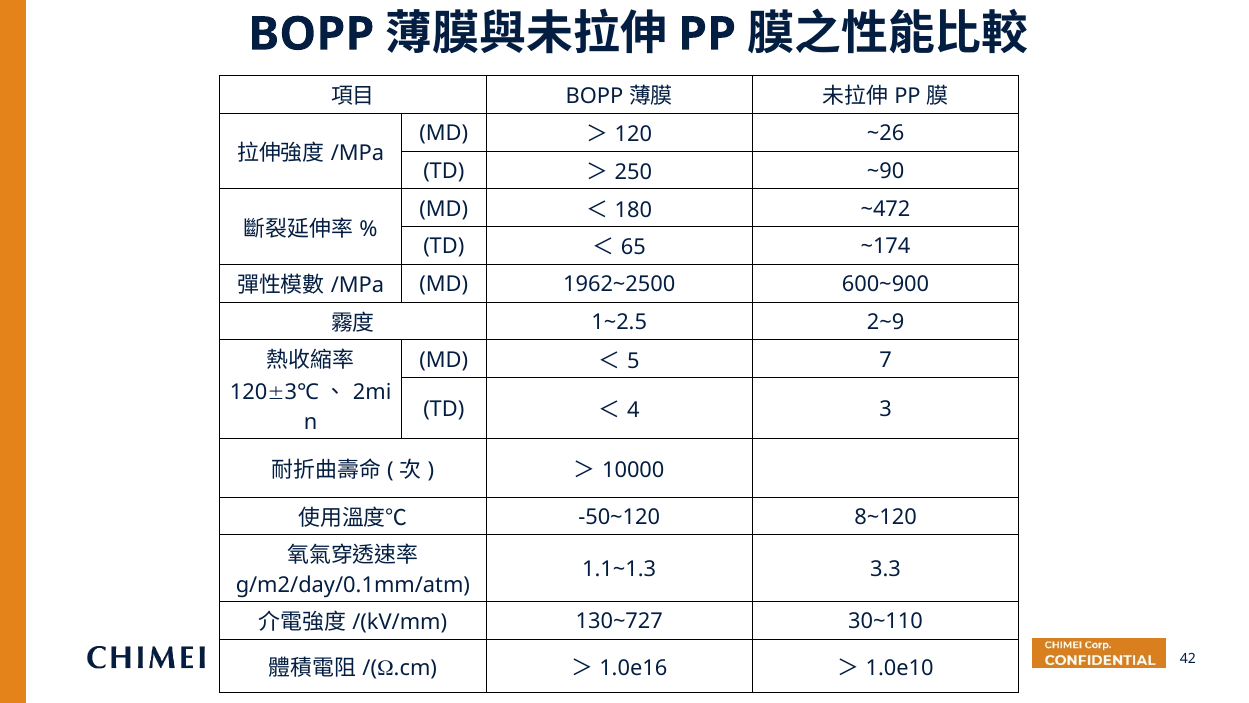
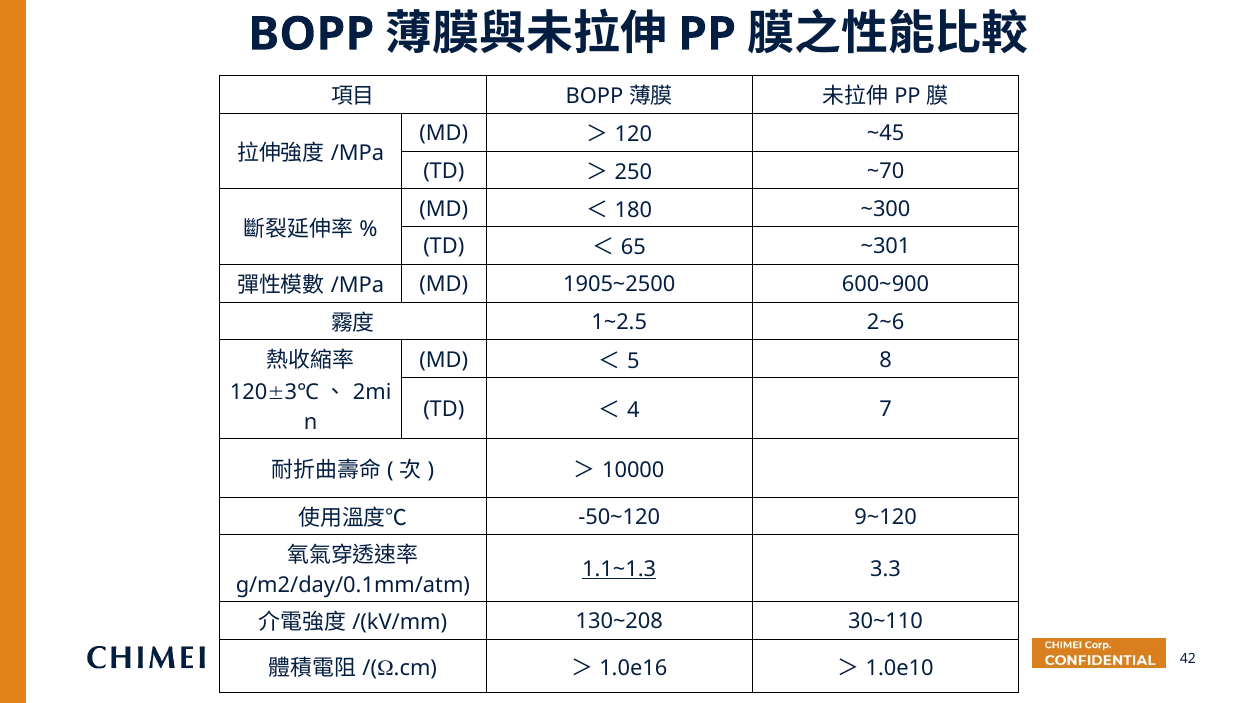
~26: ~26 -> ~45 (886, 133)
~90: ~90 -> ~70 (886, 171)
~472: ~472 -> ~300 (886, 209)
~174: ~174 -> ~301 (886, 247)
1962~2500: 1962~2500 -> 1905~2500 (619, 284)
2~9: 2~9 -> 2~6 (886, 322)
7: 7 -> 8 (886, 360)
3: 3 -> 7 (886, 409)
8~120: 8~120 -> 9~120 (886, 517)
1.1~1.3 underline: none -> present (619, 569)
130~727: 130~727 -> 130~208 (619, 621)
